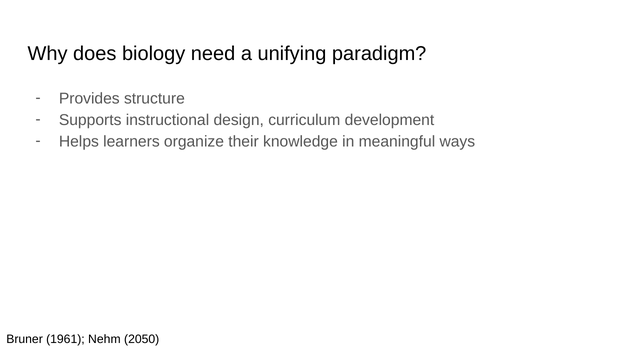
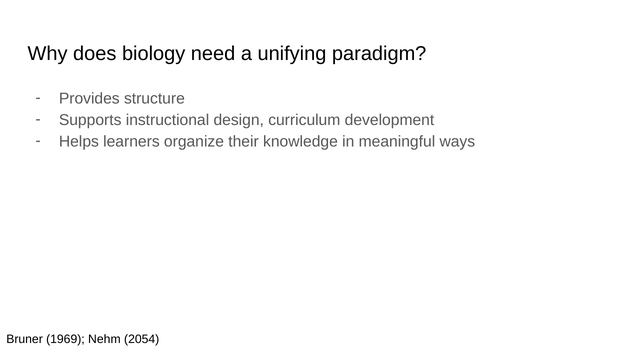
1961: 1961 -> 1969 (65, 339)
2050: 2050 -> 2054 (142, 339)
